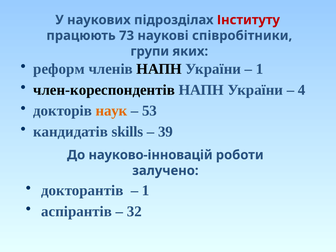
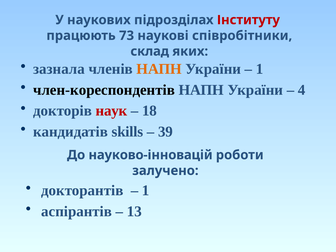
групи: групи -> склад (150, 51)
реформ: реформ -> зазнала (59, 69)
НАПН colour: black -> orange (159, 69)
наук colour: orange -> red (111, 111)
53: 53 -> 18 (149, 111)
32: 32 -> 13 (134, 211)
